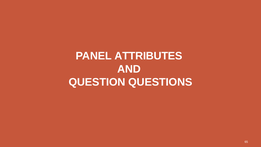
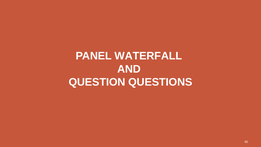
ATTRIBUTES: ATTRIBUTES -> WATERFALL (148, 56)
